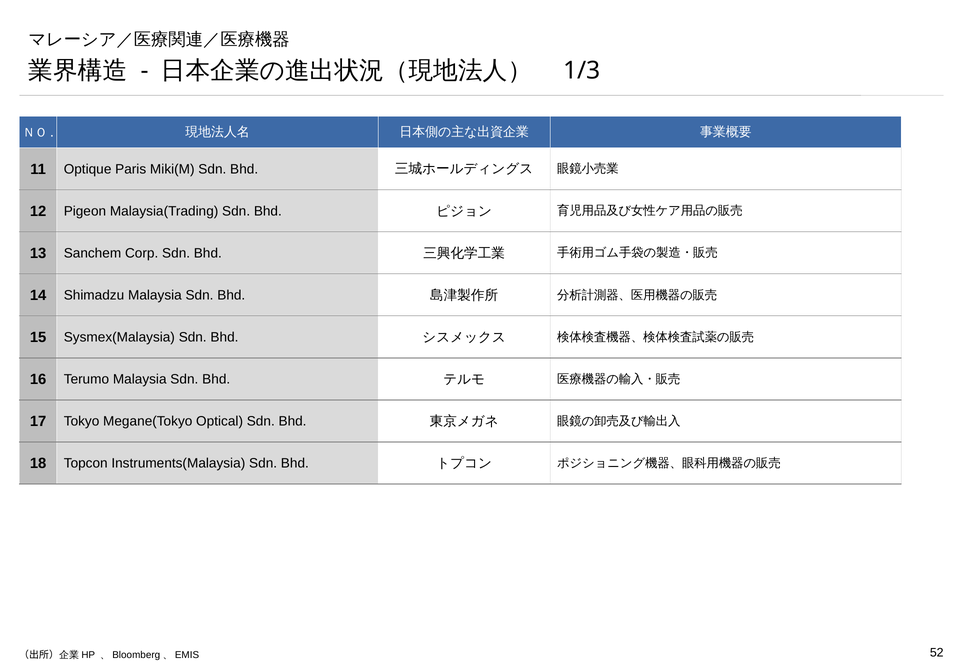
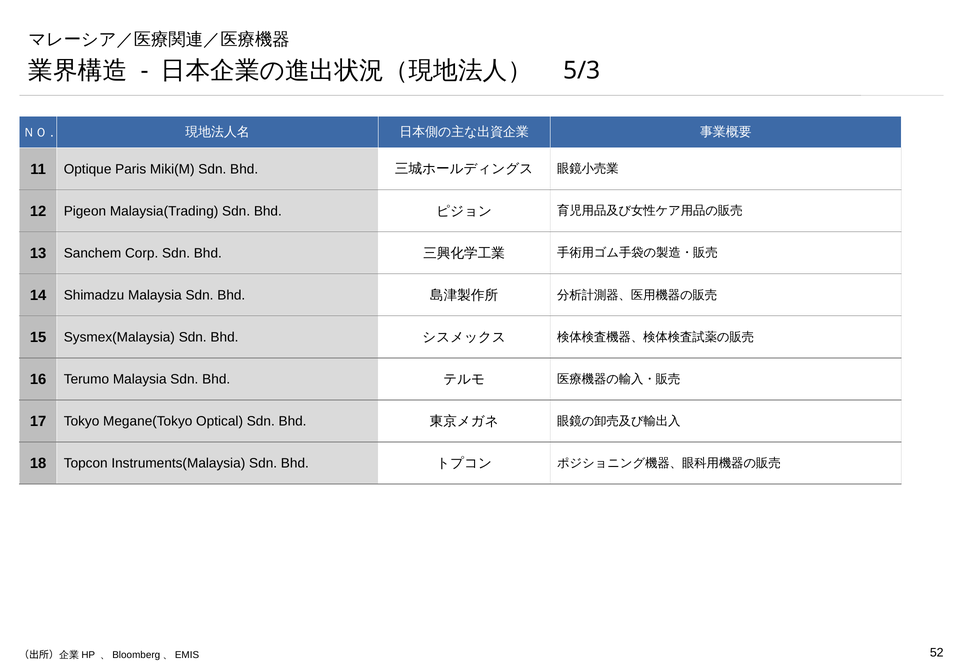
1/3: 1/3 -> 5/3 (582, 71)
